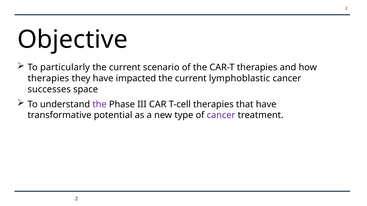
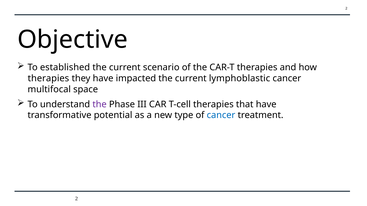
particularly: particularly -> established (65, 68)
successes: successes -> multifocal (49, 90)
cancer colour: purple -> blue (221, 115)
